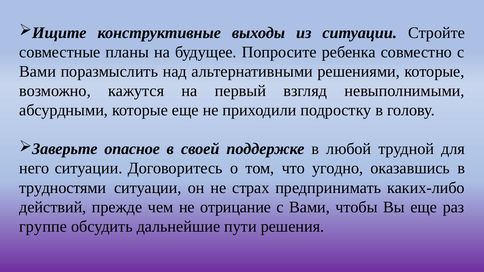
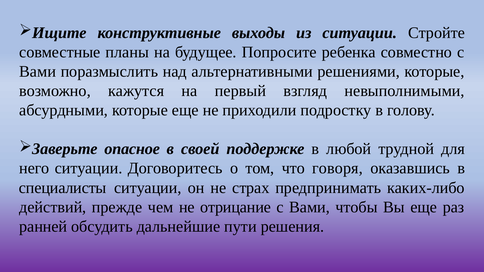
угодно: угодно -> говоря (337, 168)
трудностями: трудностями -> специалисты (63, 188)
группе: группе -> ранней (43, 227)
